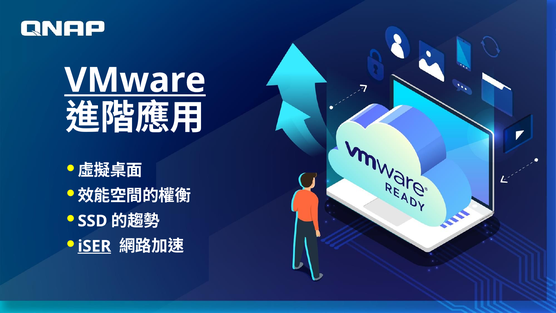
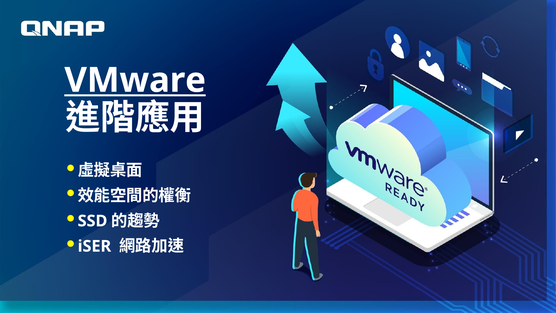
iSER underline: present -> none (94, 246)
